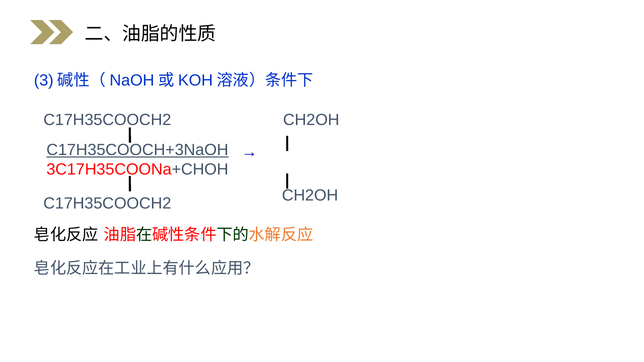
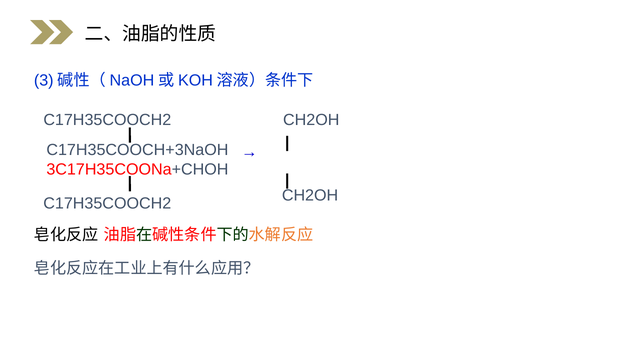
C17H35COOCH+3NaOH underline: present -> none (137, 150)
